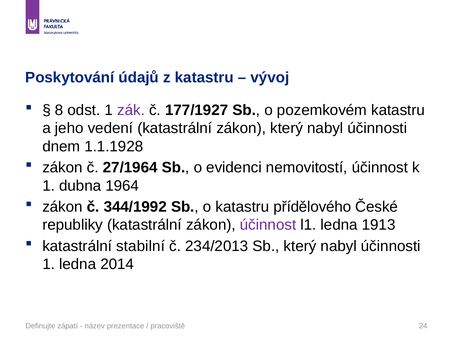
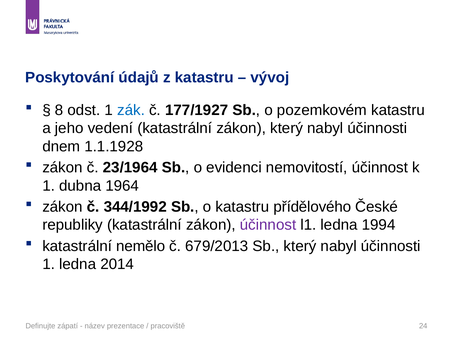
zák colour: purple -> blue (131, 110)
27/1964: 27/1964 -> 23/1964 (130, 168)
1913: 1913 -> 1994 (379, 225)
stabilní: stabilní -> nemělo (141, 247)
234/2013: 234/2013 -> 679/2013 (217, 247)
